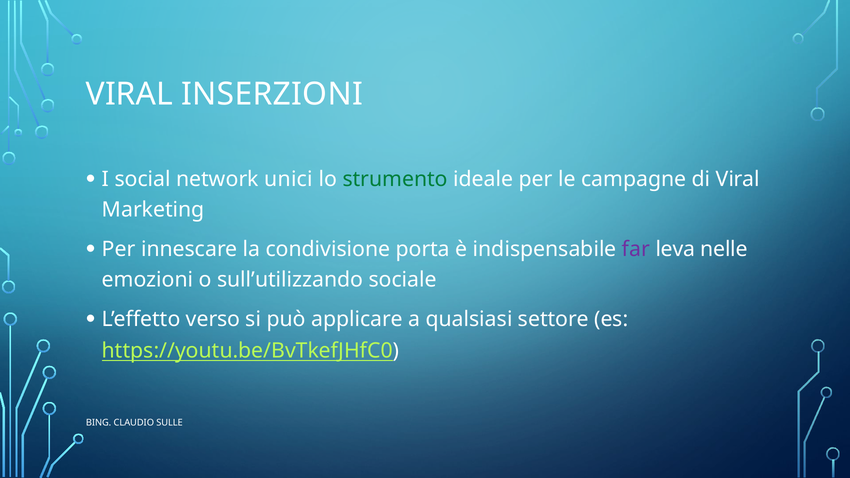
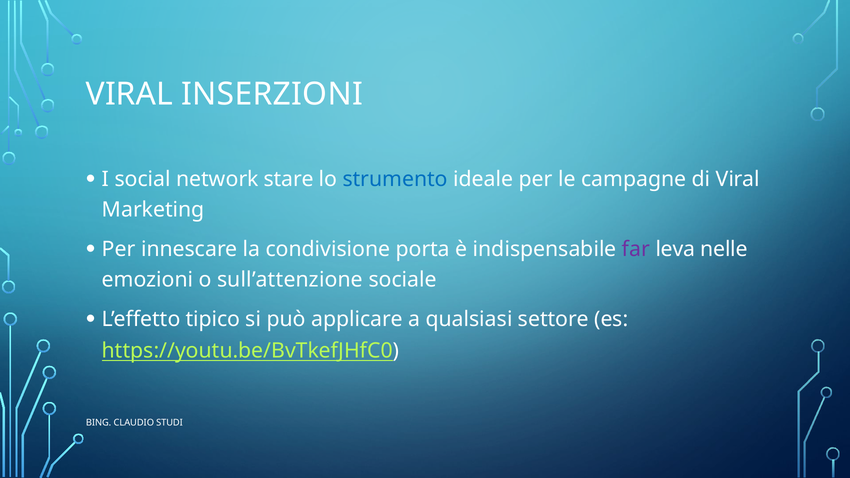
unici: unici -> stare (289, 179)
strumento colour: green -> blue (395, 179)
sull’utilizzando: sull’utilizzando -> sull’attenzione (290, 280)
verso: verso -> tipico (213, 319)
SULLE: SULLE -> STUDI (170, 423)
